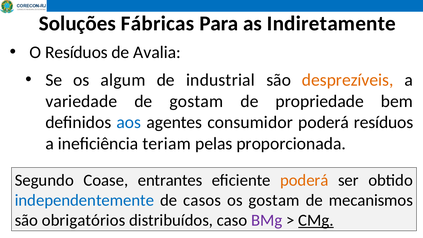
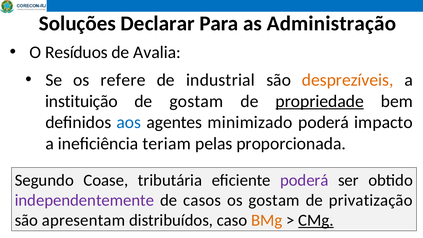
Fábricas: Fábricas -> Declarar (158, 24)
Indiretamente: Indiretamente -> Administração (331, 24)
algum: algum -> refere (123, 80)
variedade: variedade -> instituição (81, 101)
propriedade underline: none -> present (320, 101)
consumidor: consumidor -> minimizado (250, 122)
poderá resíduos: resíduos -> impacto (384, 122)
entrantes: entrantes -> tributária (170, 180)
poderá colour: orange -> purple (304, 180)
independentemente colour: blue -> purple (84, 200)
mecanismos: mecanismos -> privatização (371, 200)
obrigatórios: obrigatórios -> apresentam (84, 220)
BMg colour: purple -> orange (267, 220)
